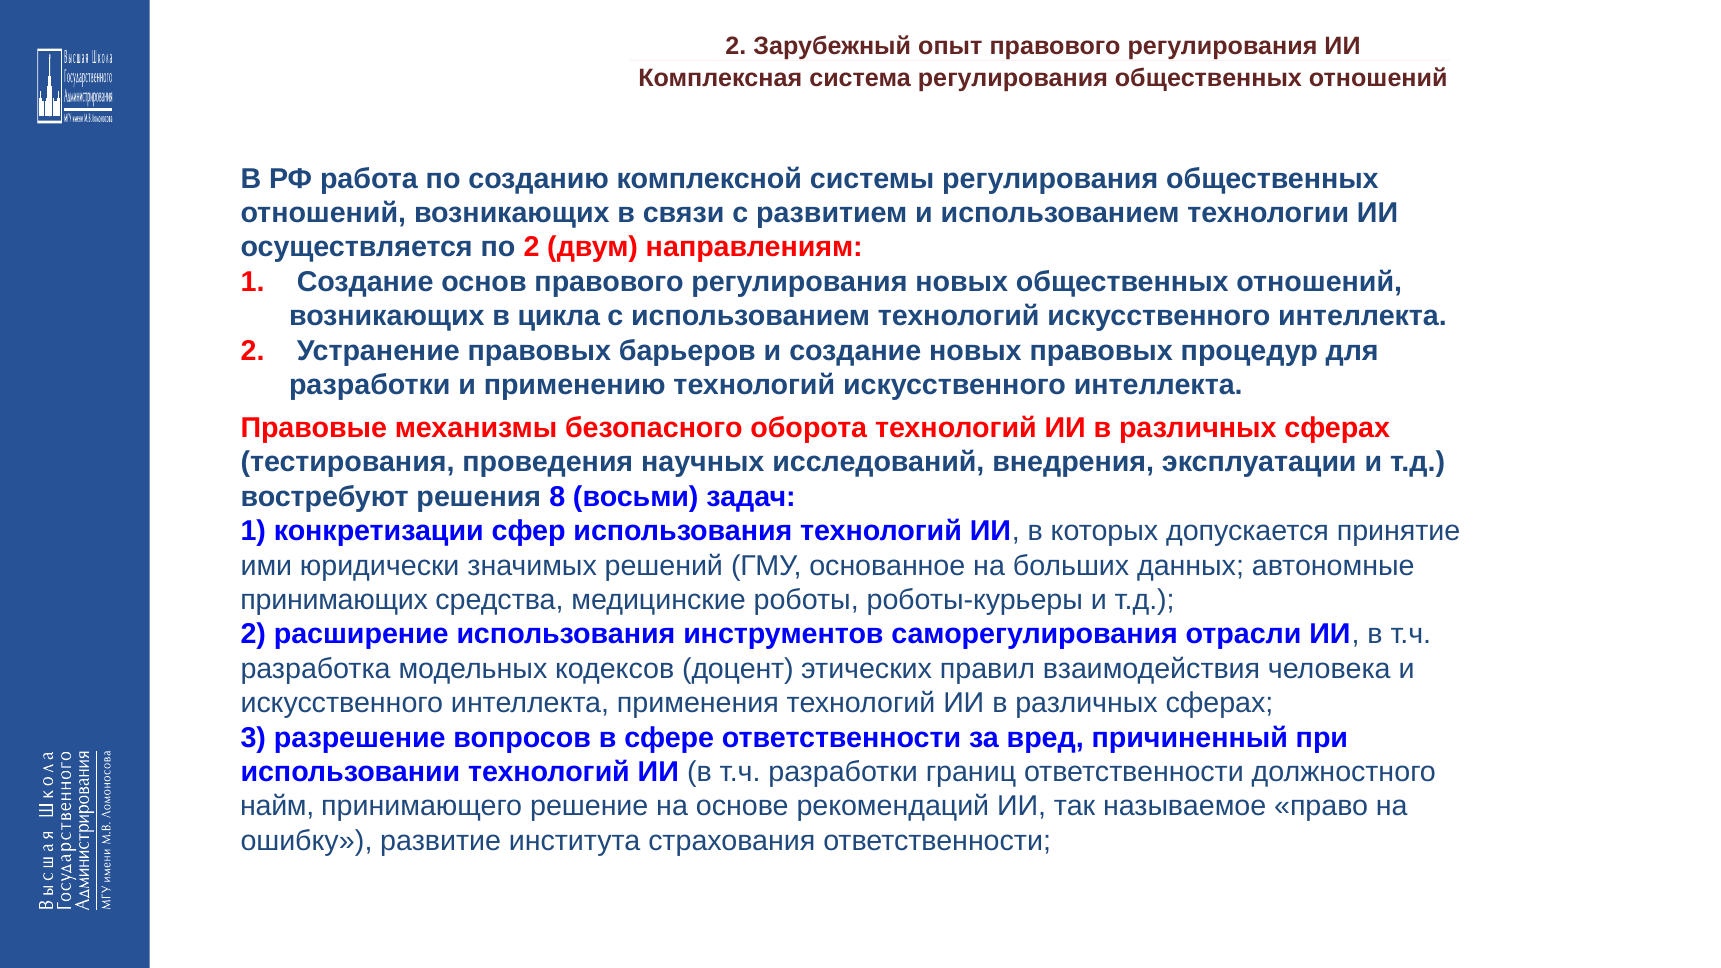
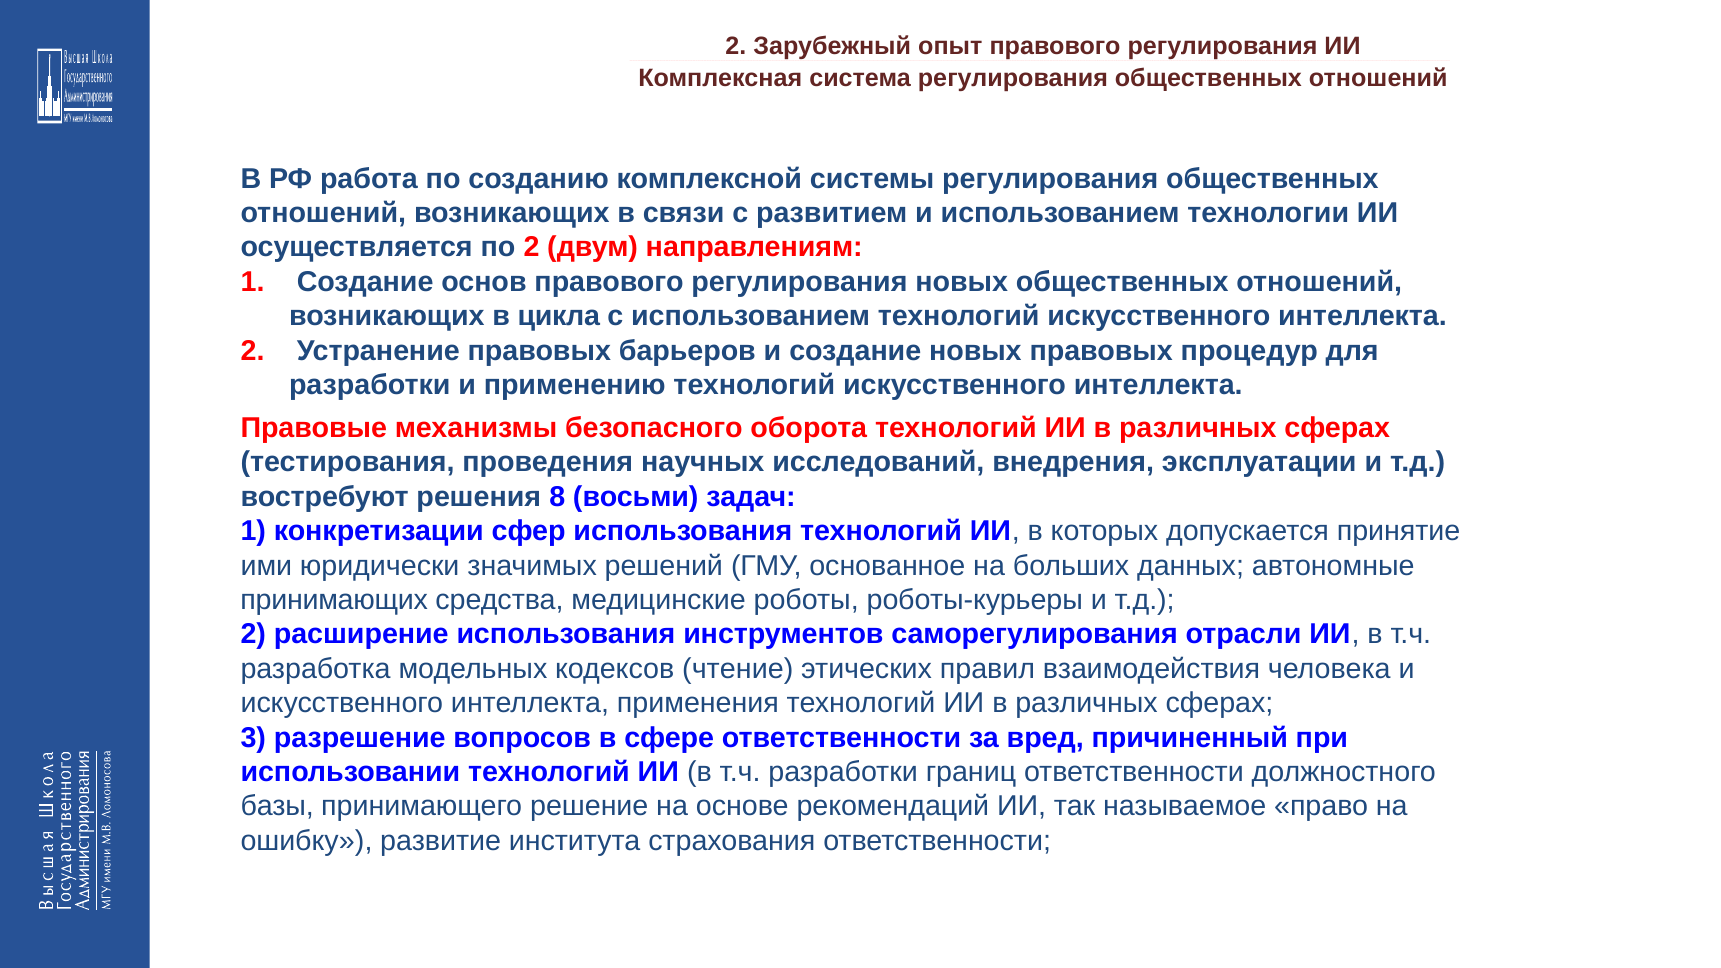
доцент: доцент -> чтение (738, 669)
найм: найм -> базы (277, 806)
